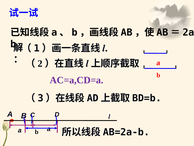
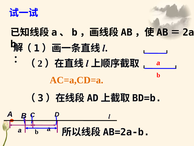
AC=a,CD=a colour: purple -> orange (77, 80)
